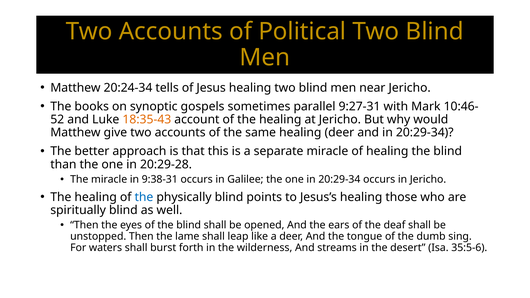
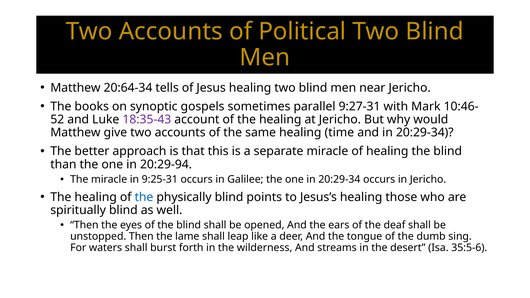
20:24-34: 20:24-34 -> 20:64-34 (128, 88)
18:35-43 colour: orange -> purple (147, 120)
healing deer: deer -> time (339, 133)
20:29-28: 20:29-28 -> 20:29-94 (166, 164)
9:38-31: 9:38-31 -> 9:25-31 (160, 179)
